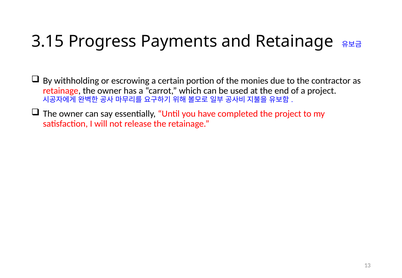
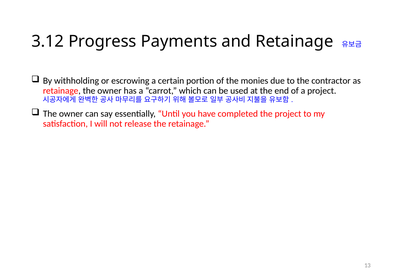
3.15: 3.15 -> 3.12 (48, 42)
